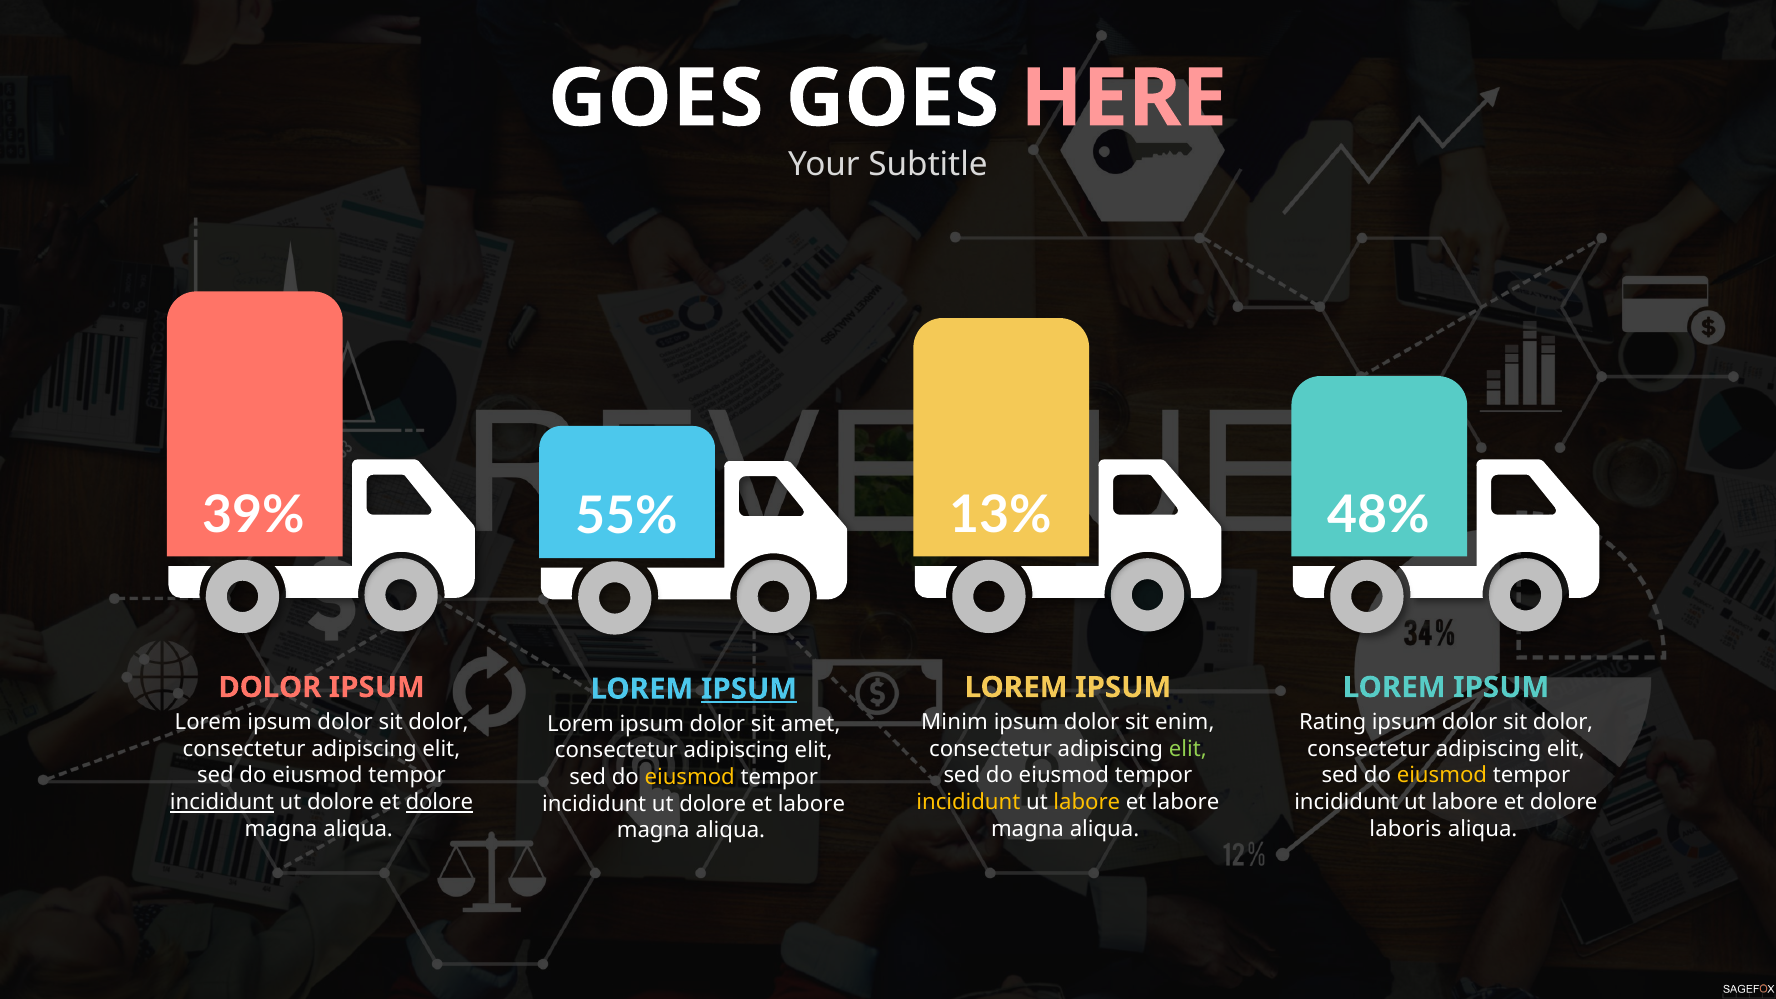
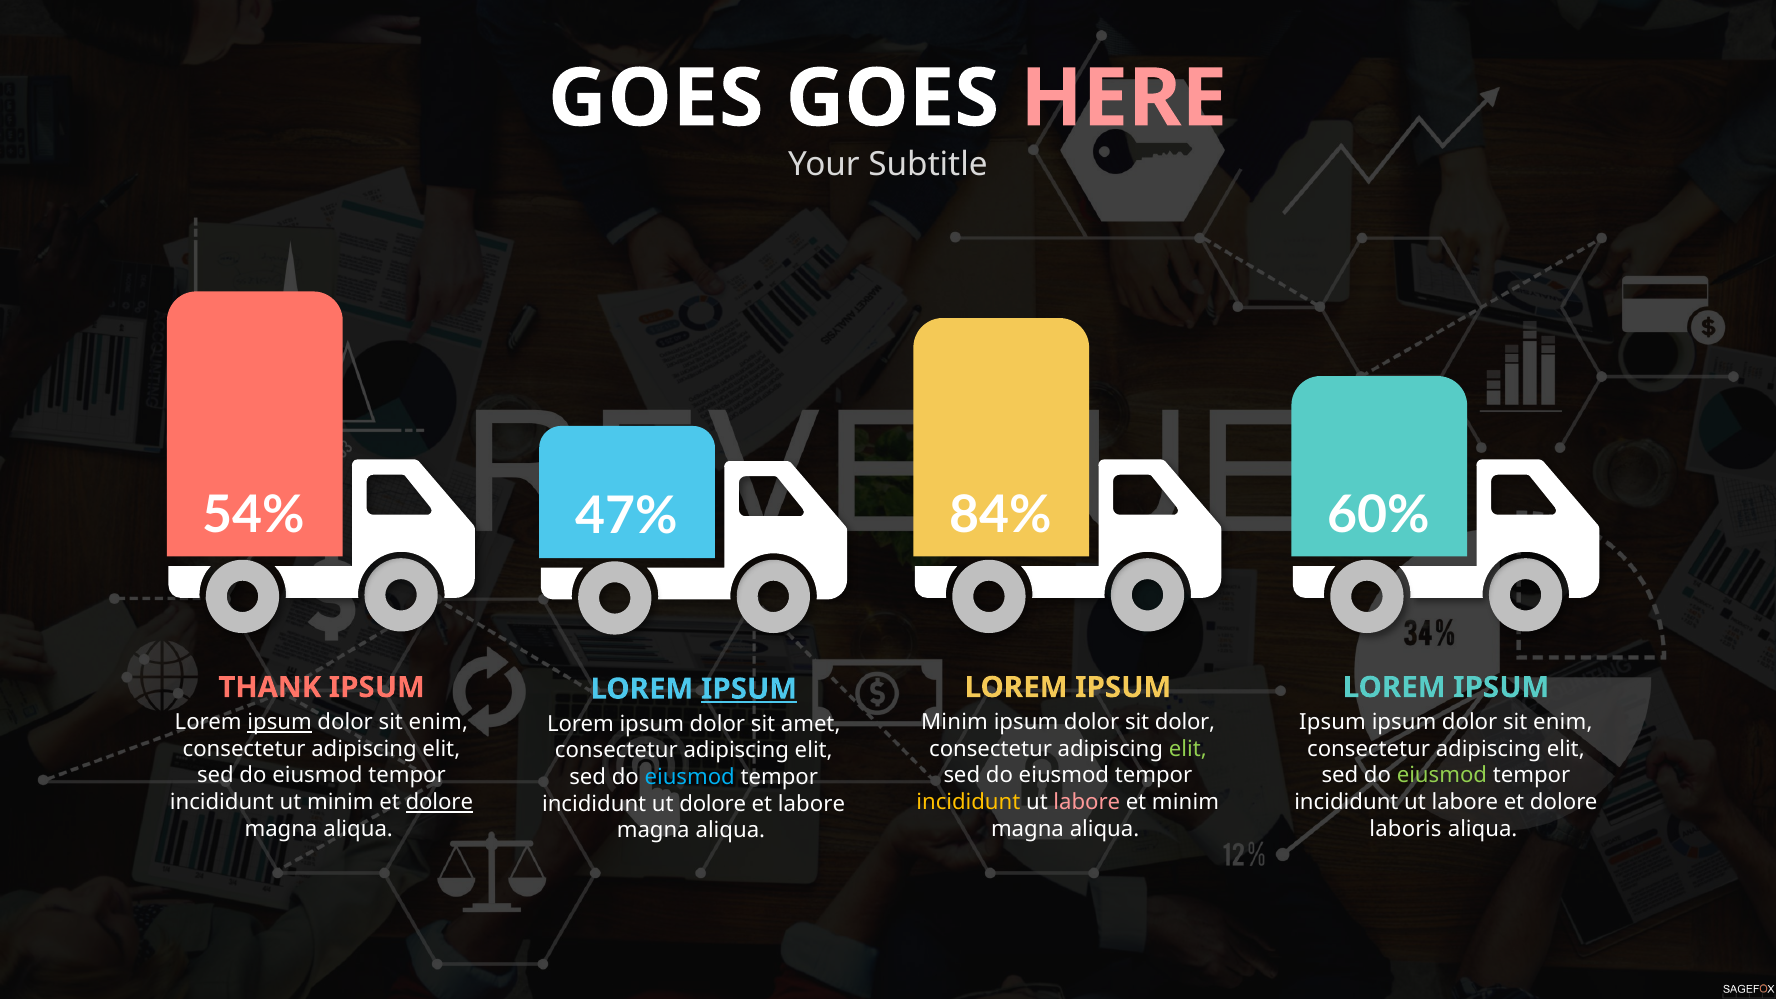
39%: 39% -> 54% (254, 515)
13%: 13% -> 84% (1000, 515)
48%: 48% -> 60% (1379, 515)
55%: 55% -> 47% (626, 517)
DOLOR: DOLOR -> THANK (270, 687)
ipsum underline: none -> present (280, 722)
dolor: dolor -> enim (438, 722)
sit enim: enim -> dolor (1185, 722)
Rating: Rating -> Ipsum (1333, 722)
dolor: dolor -> enim (1563, 722)
eiusmod colour: yellow -> light green (1442, 776)
eiusmod colour: yellow -> light blue (690, 777)
incididunt underline: present -> none (222, 802)
dolore: dolore -> minim (340, 802)
labore colour: yellow -> pink (1087, 802)
labore: labore -> minim (1186, 802)
